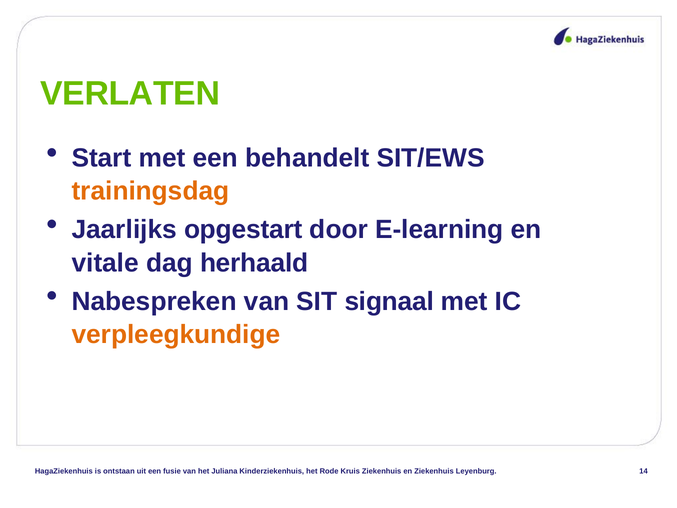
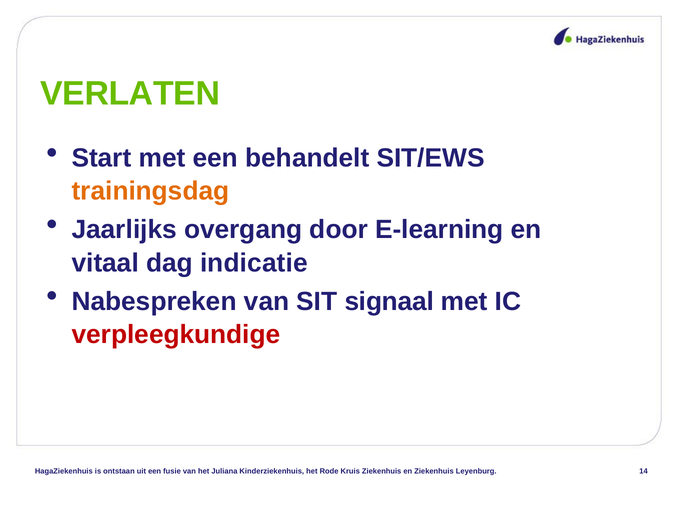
opgestart: opgestart -> overgang (243, 230)
vitale: vitale -> vitaal (105, 263)
herhaald: herhaald -> indicatie (254, 263)
verpleegkundige colour: orange -> red (176, 334)
